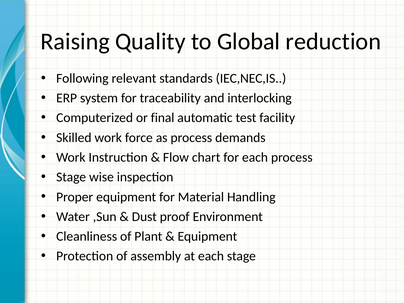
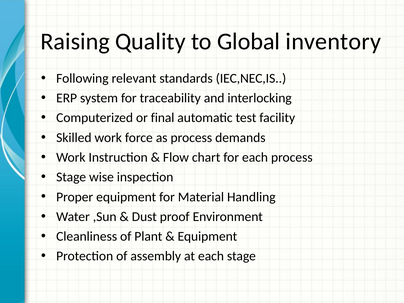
reduction: reduction -> inventory (333, 42)
